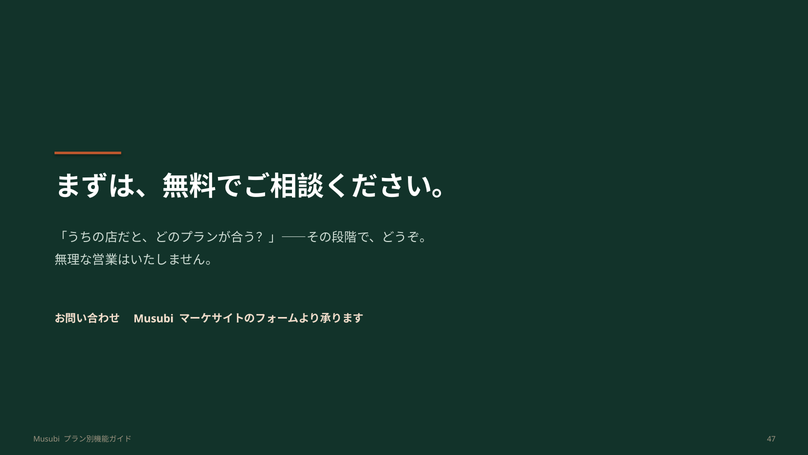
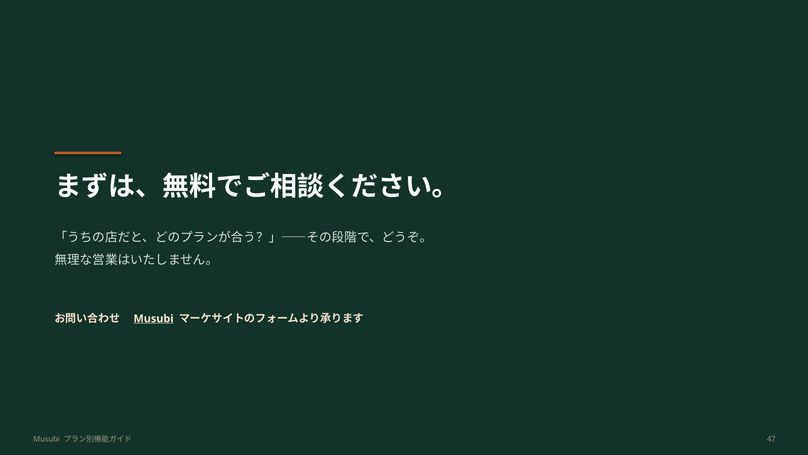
Musubi underline: none -> present (154, 318)
